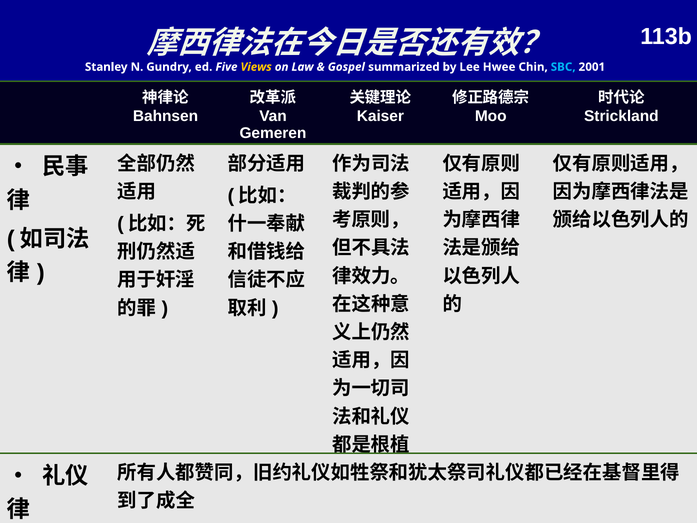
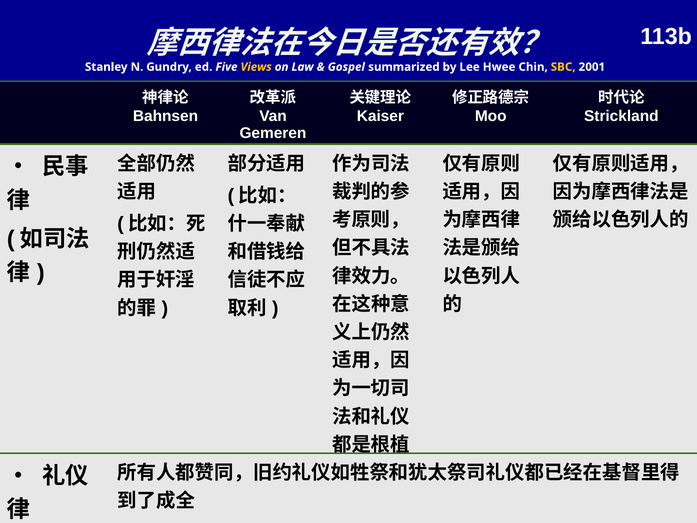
SBC colour: light blue -> yellow (563, 67)
